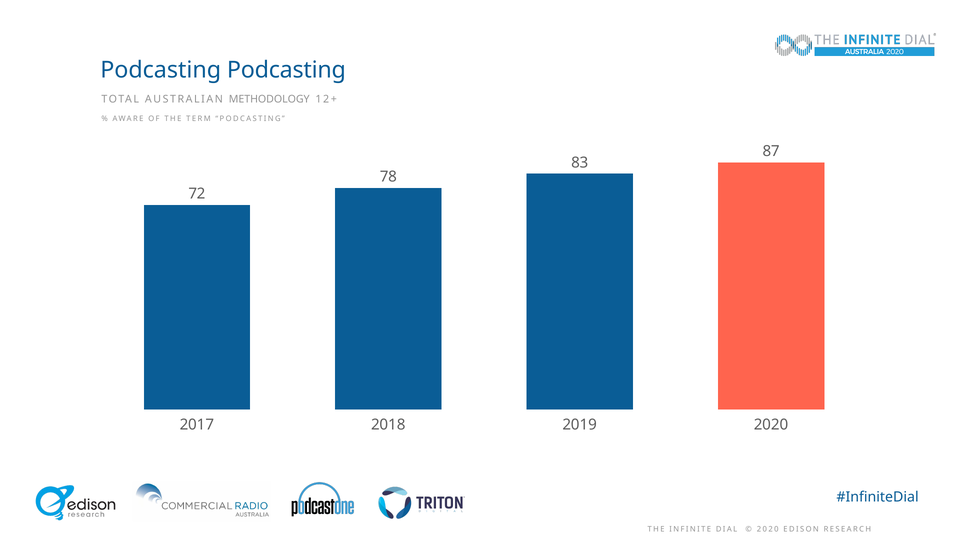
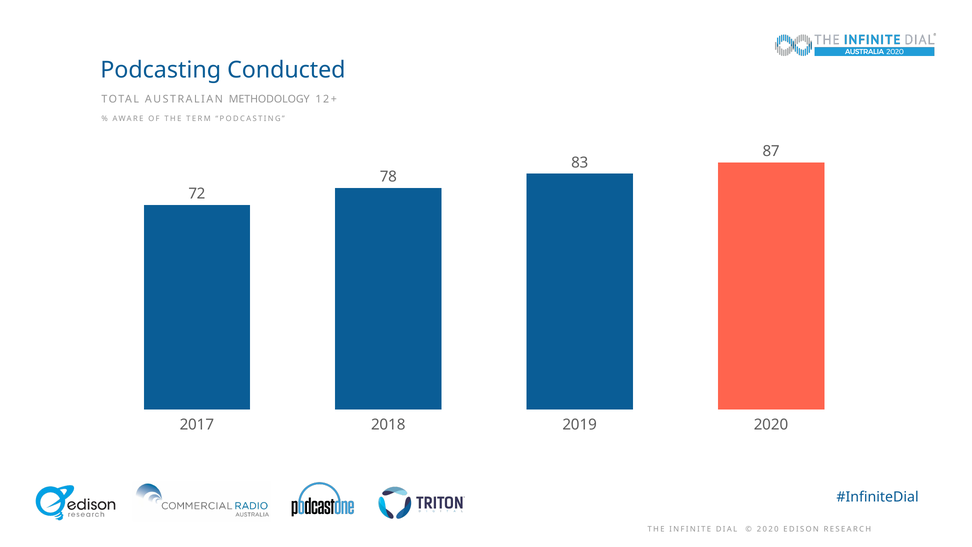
Podcasting Podcasting: Podcasting -> Conducted (286, 70)
